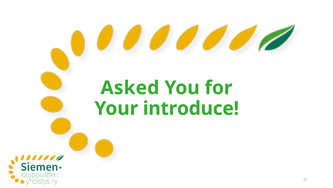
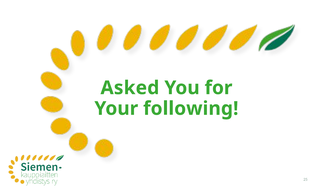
introduce: introduce -> following (191, 108)
